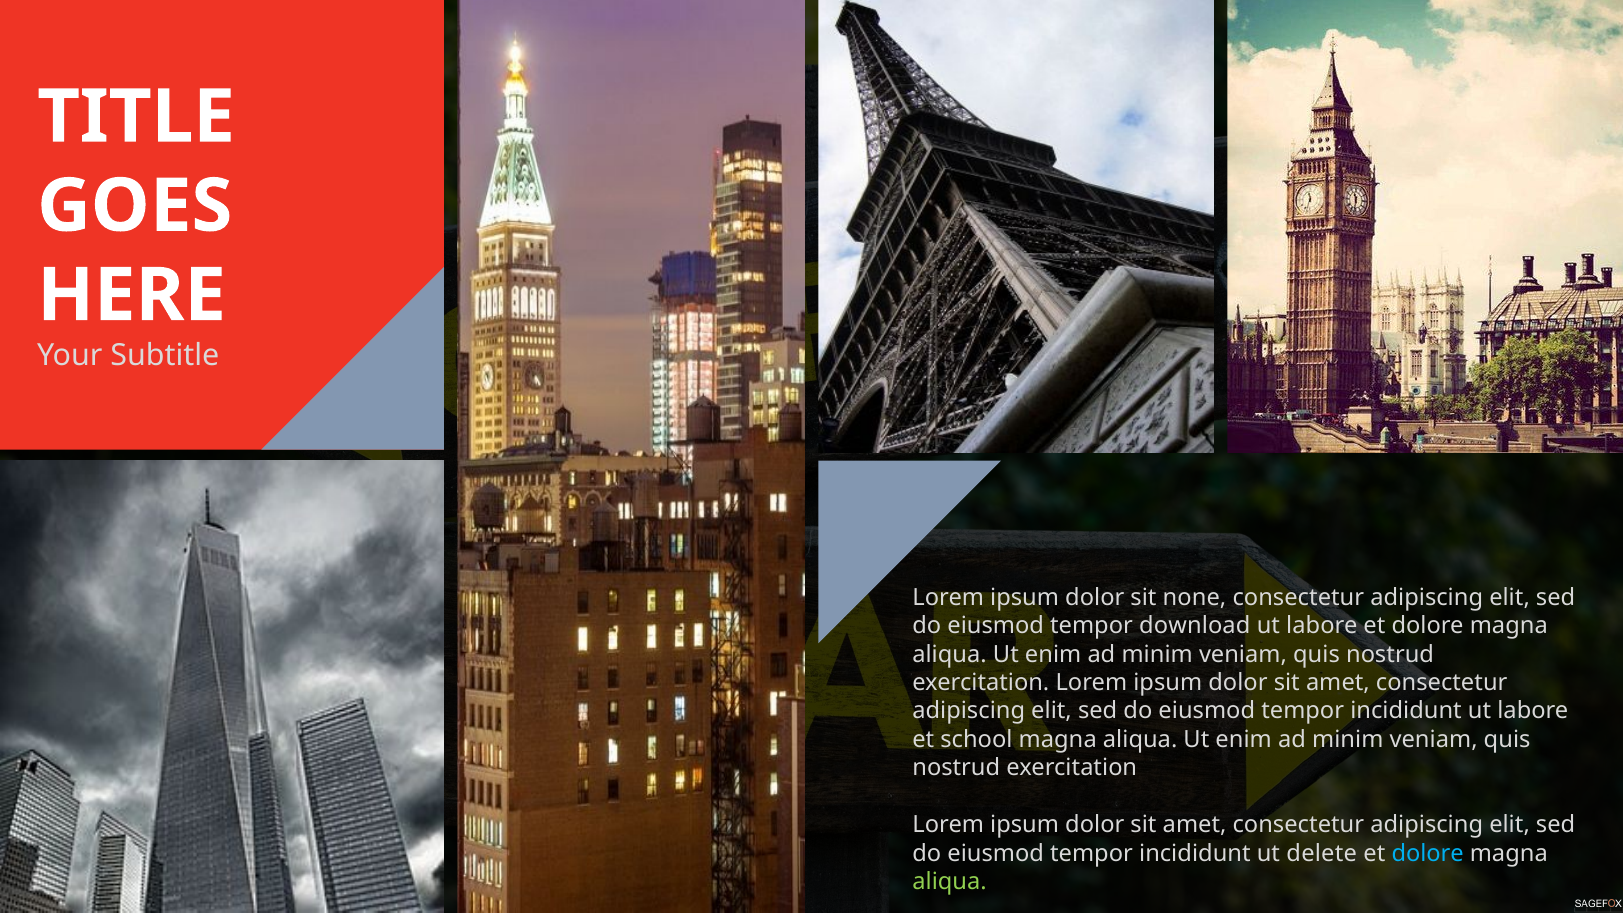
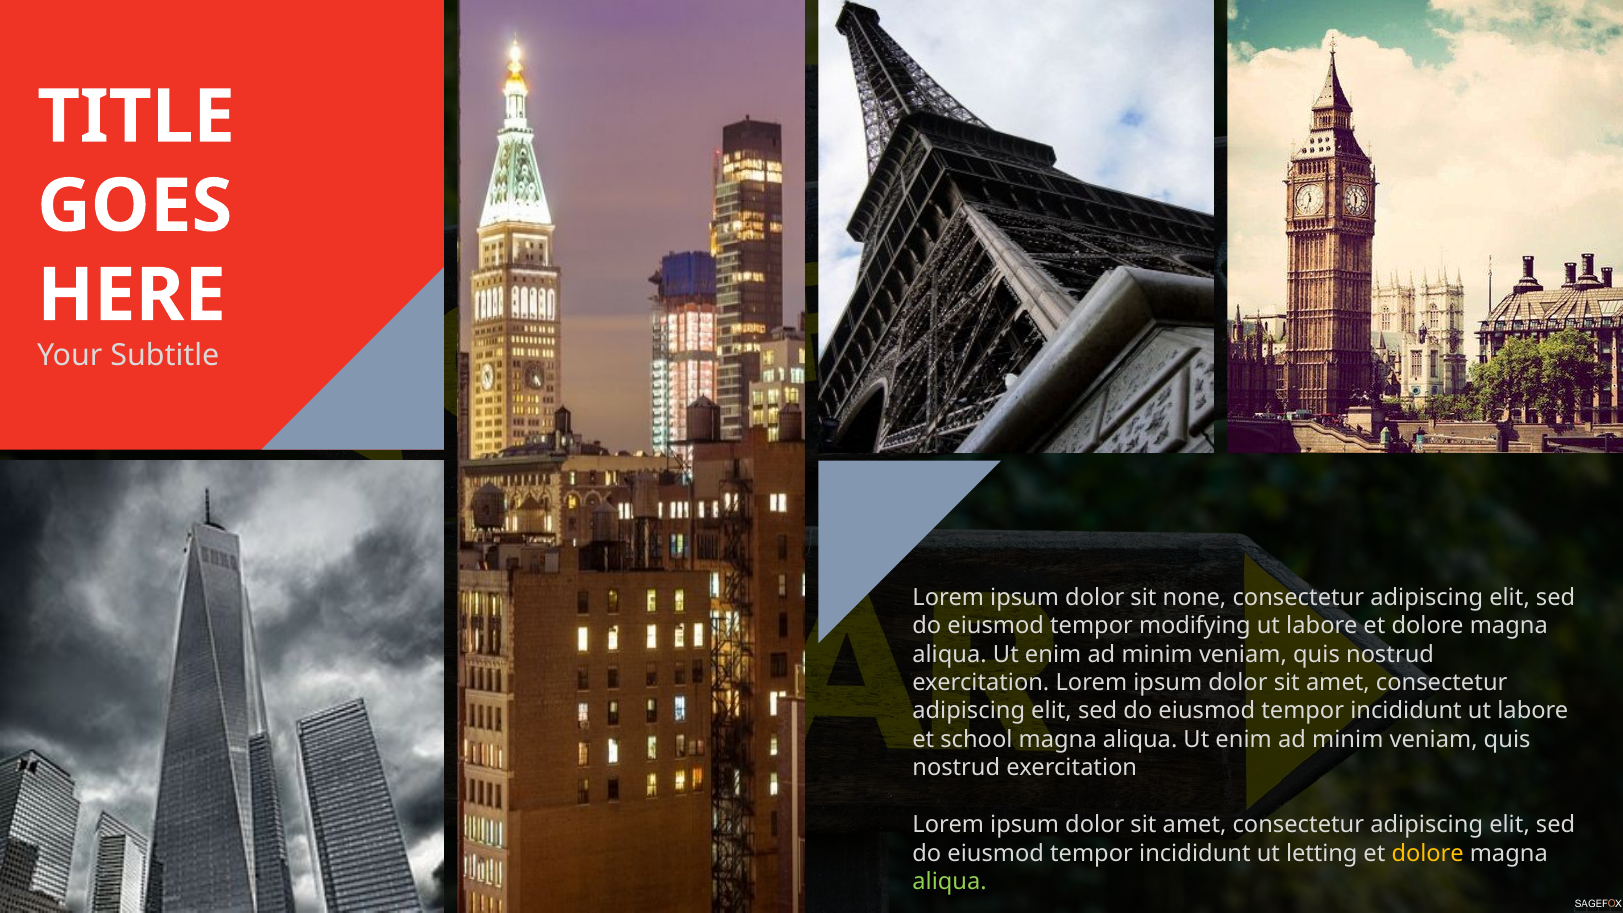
download: download -> modifying (1195, 626)
delete: delete -> letting (1322, 853)
dolore colour: light blue -> yellow (1428, 853)
